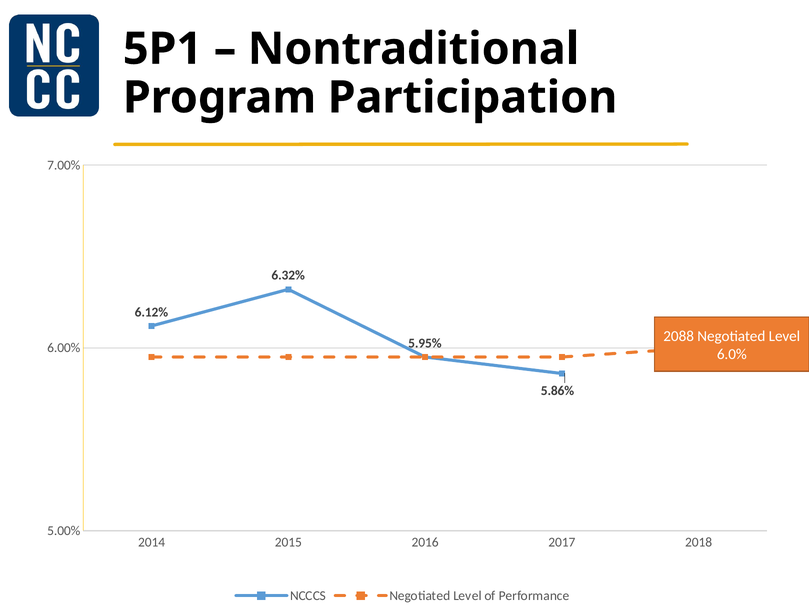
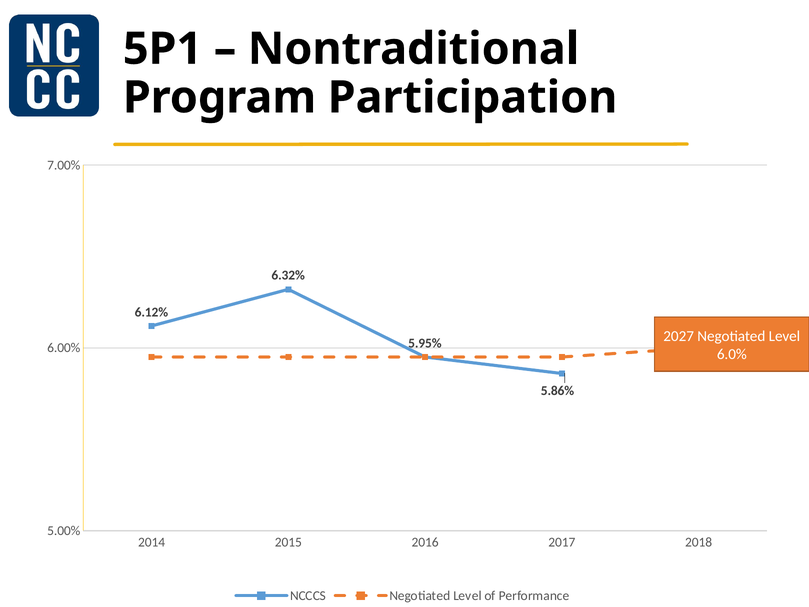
2088: 2088 -> 2027 (679, 336)
